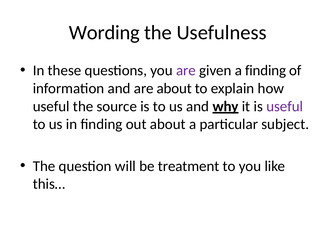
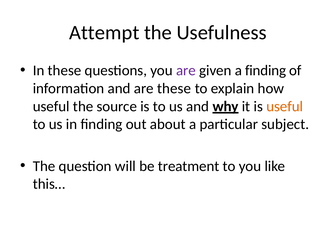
Wording: Wording -> Attempt (104, 33)
are about: about -> these (174, 88)
useful colour: purple -> orange (285, 106)
